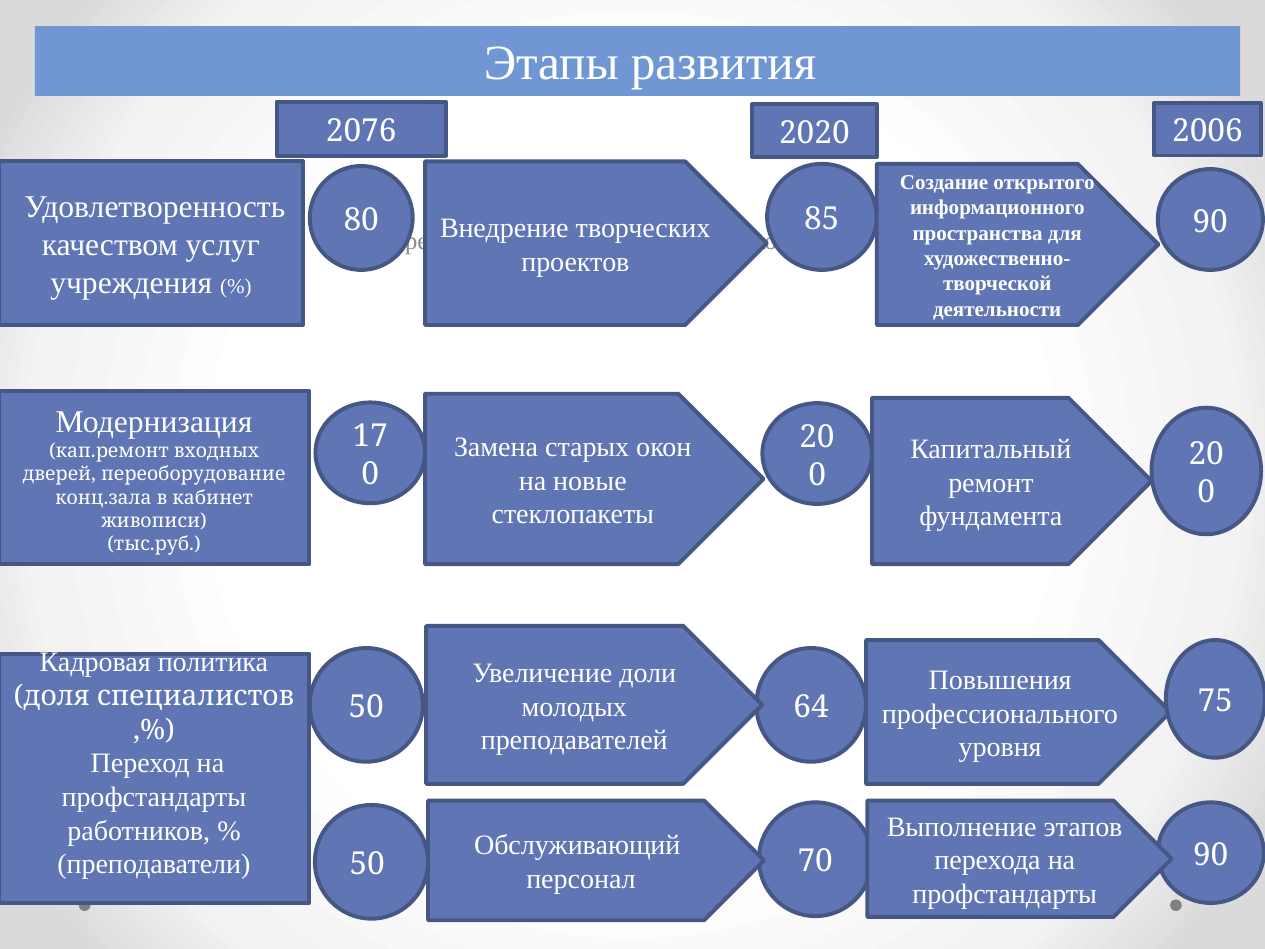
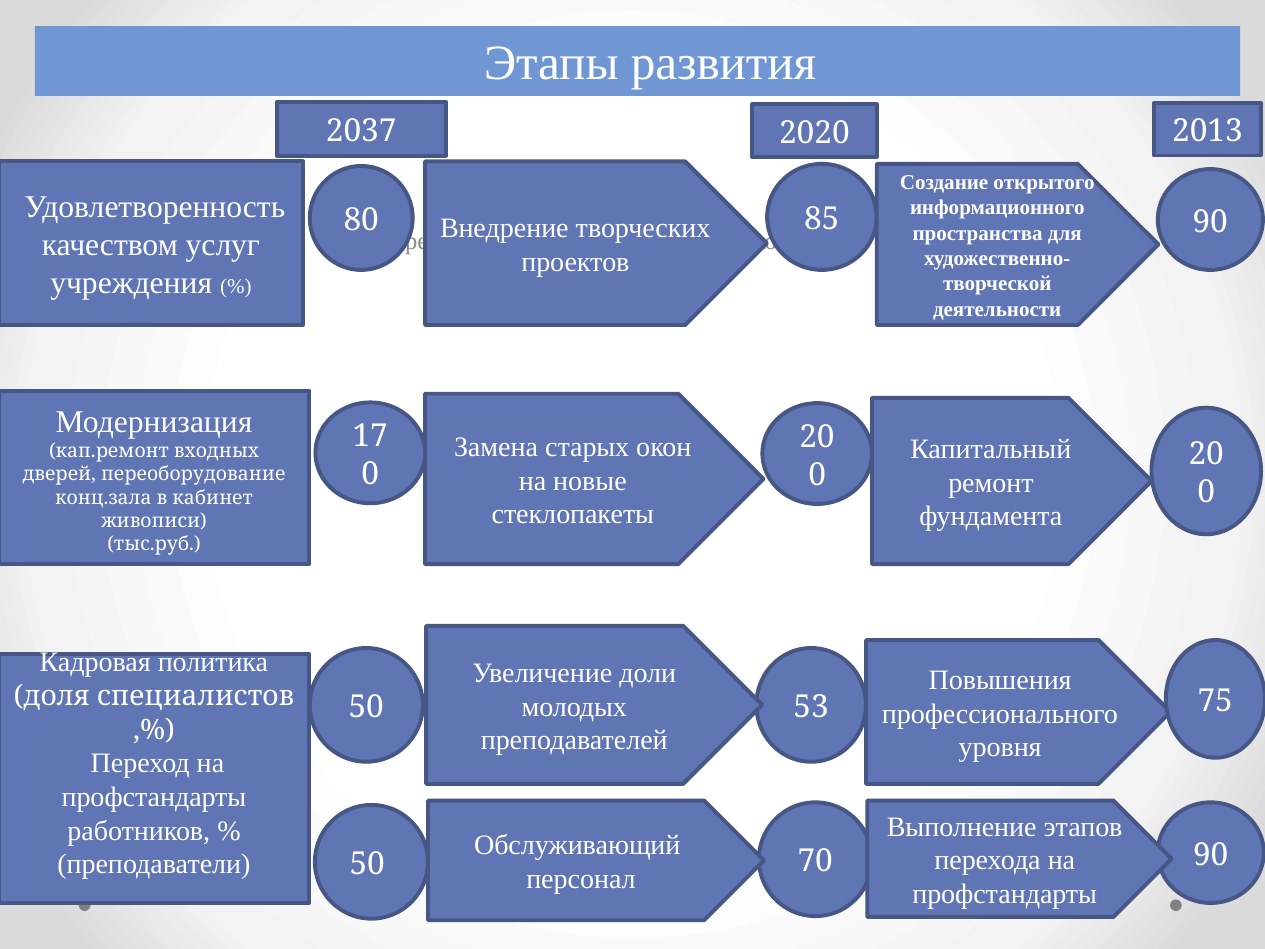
2076: 2076 -> 2037 (361, 131)
2006: 2006 -> 2013 (1207, 131)
64: 64 -> 53 (811, 707)
